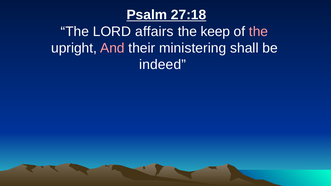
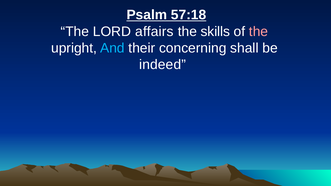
27:18: 27:18 -> 57:18 (189, 15)
keep: keep -> skills (215, 32)
And colour: pink -> light blue (112, 48)
ministering: ministering -> concerning (193, 48)
